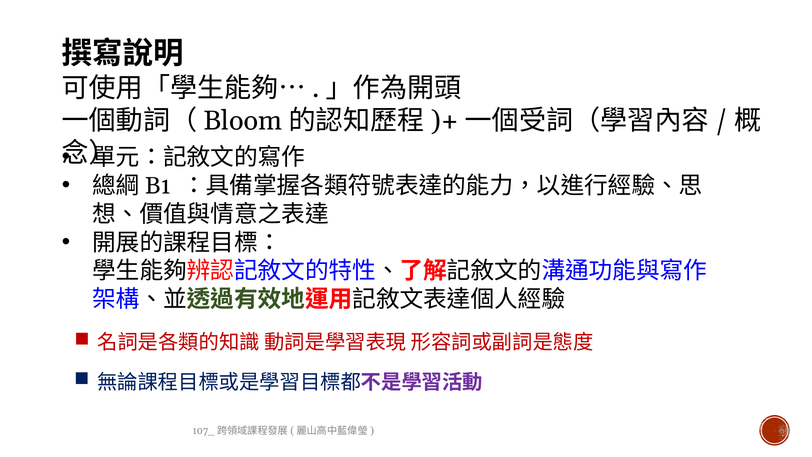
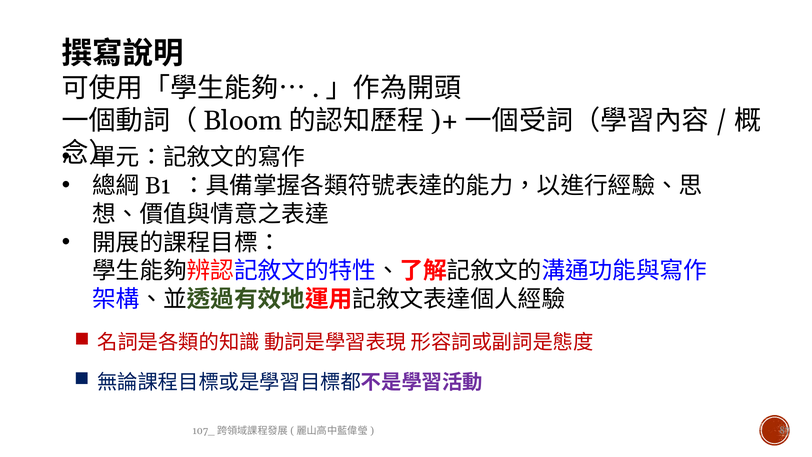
65: 65 -> 87 (785, 430)
